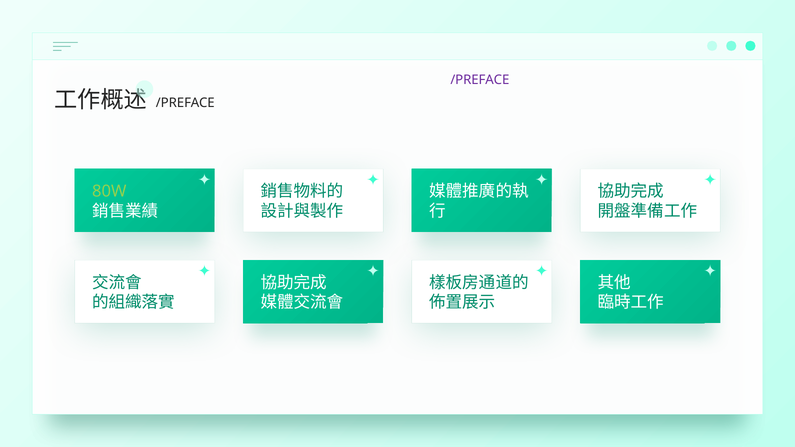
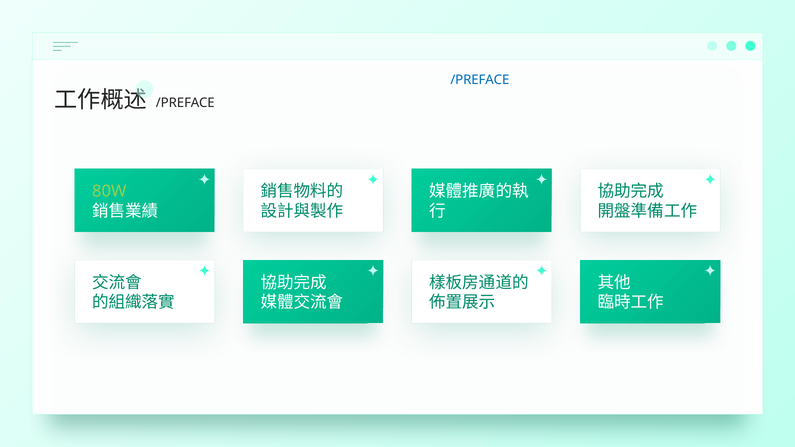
/PREFACE colour: purple -> blue (480, 80)
